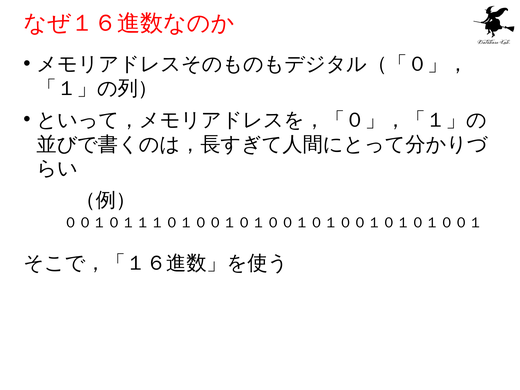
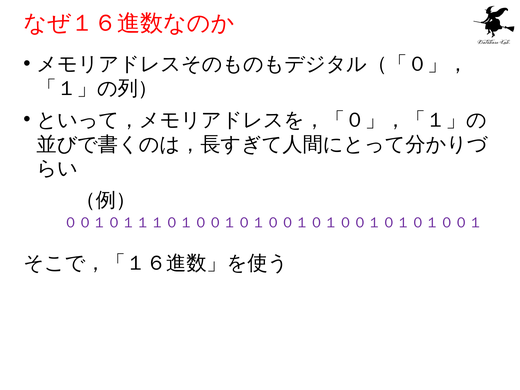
００１０１１１０１００１０１００１０１００１０１０１００１ colour: black -> purple (273, 223)
